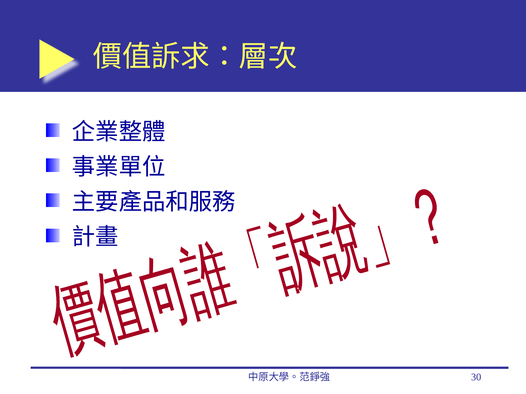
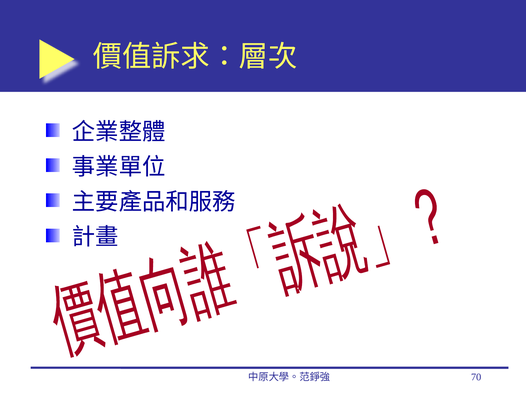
30: 30 -> 70 (476, 378)
